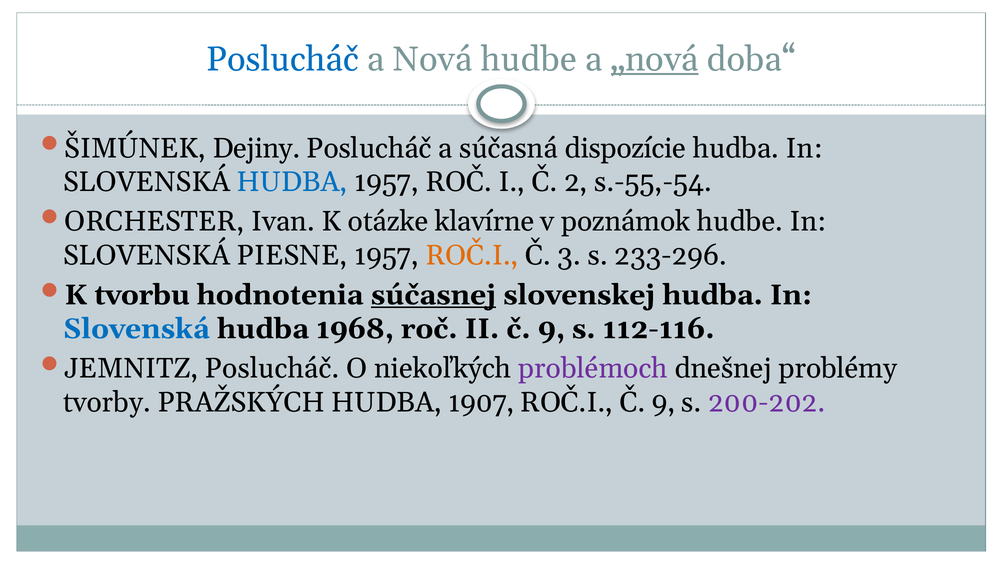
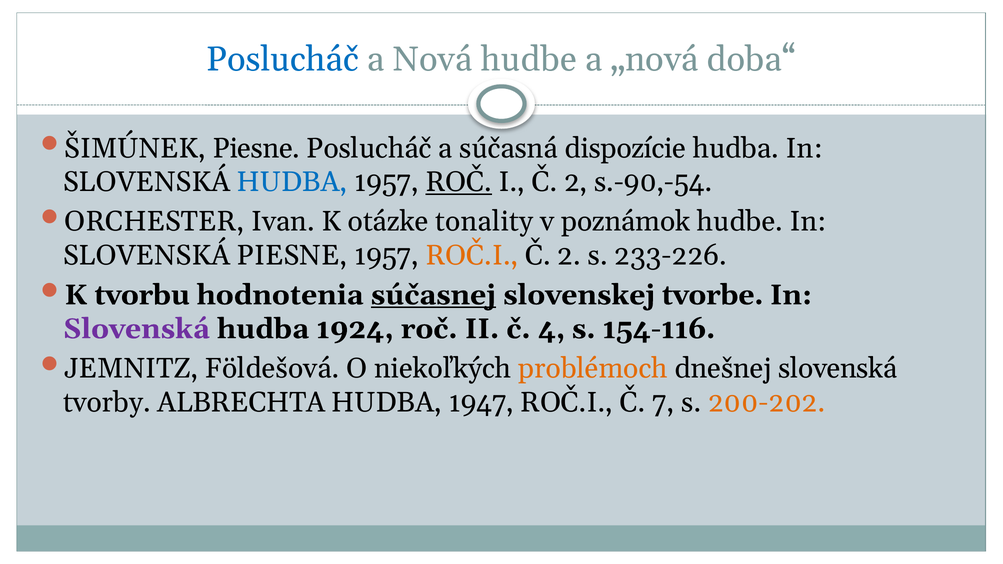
„nová underline: present -> none (655, 59)
ŠIMÚNEK Dejiny: Dejiny -> Piesne (256, 148)
ROČ underline: none -> present (459, 182)
s.-55,-54: s.-55,-54 -> s.-90,-54 (653, 182)
klavírne: klavírne -> tonality (484, 222)
3: 3 -> 2 (569, 256)
233-296: 233-296 -> 233-226 (671, 256)
slovenskej hudba: hudba -> tvorbe (713, 295)
Slovenská colour: blue -> purple (136, 329)
1968: 1968 -> 1924 (355, 329)
II č 9: 9 -> 4 (551, 329)
112-116: 112-116 -> 154-116 (659, 329)
JEMNITZ Poslucháč: Poslucháč -> Földešová (272, 368)
problémoch colour: purple -> orange (593, 368)
dnešnej problémy: problémy -> slovenská (838, 368)
PRAŽSKÝCH: PRAŽSKÝCH -> ALBRECHTA (241, 402)
1907: 1907 -> 1947 (481, 402)
ROČ.I Č 9: 9 -> 7 (663, 402)
200-202 colour: purple -> orange (767, 402)
